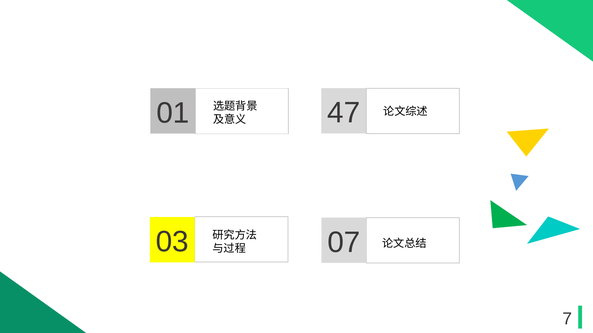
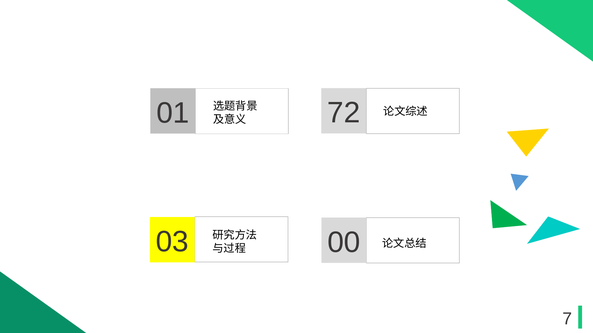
47: 47 -> 72 (344, 113)
07: 07 -> 00 (344, 243)
